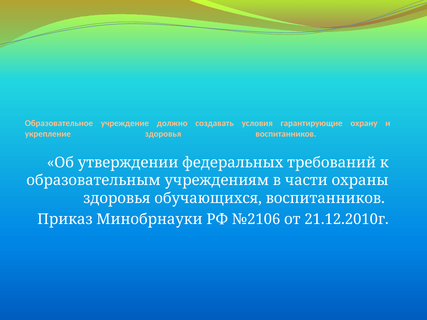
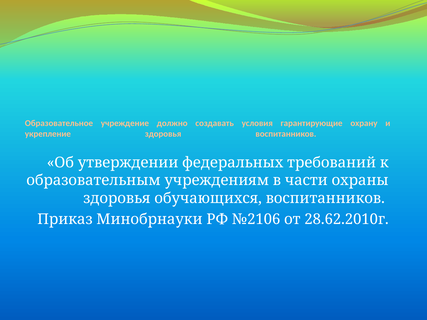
21.12.2010г: 21.12.2010г -> 28.62.2010г (347, 219)
